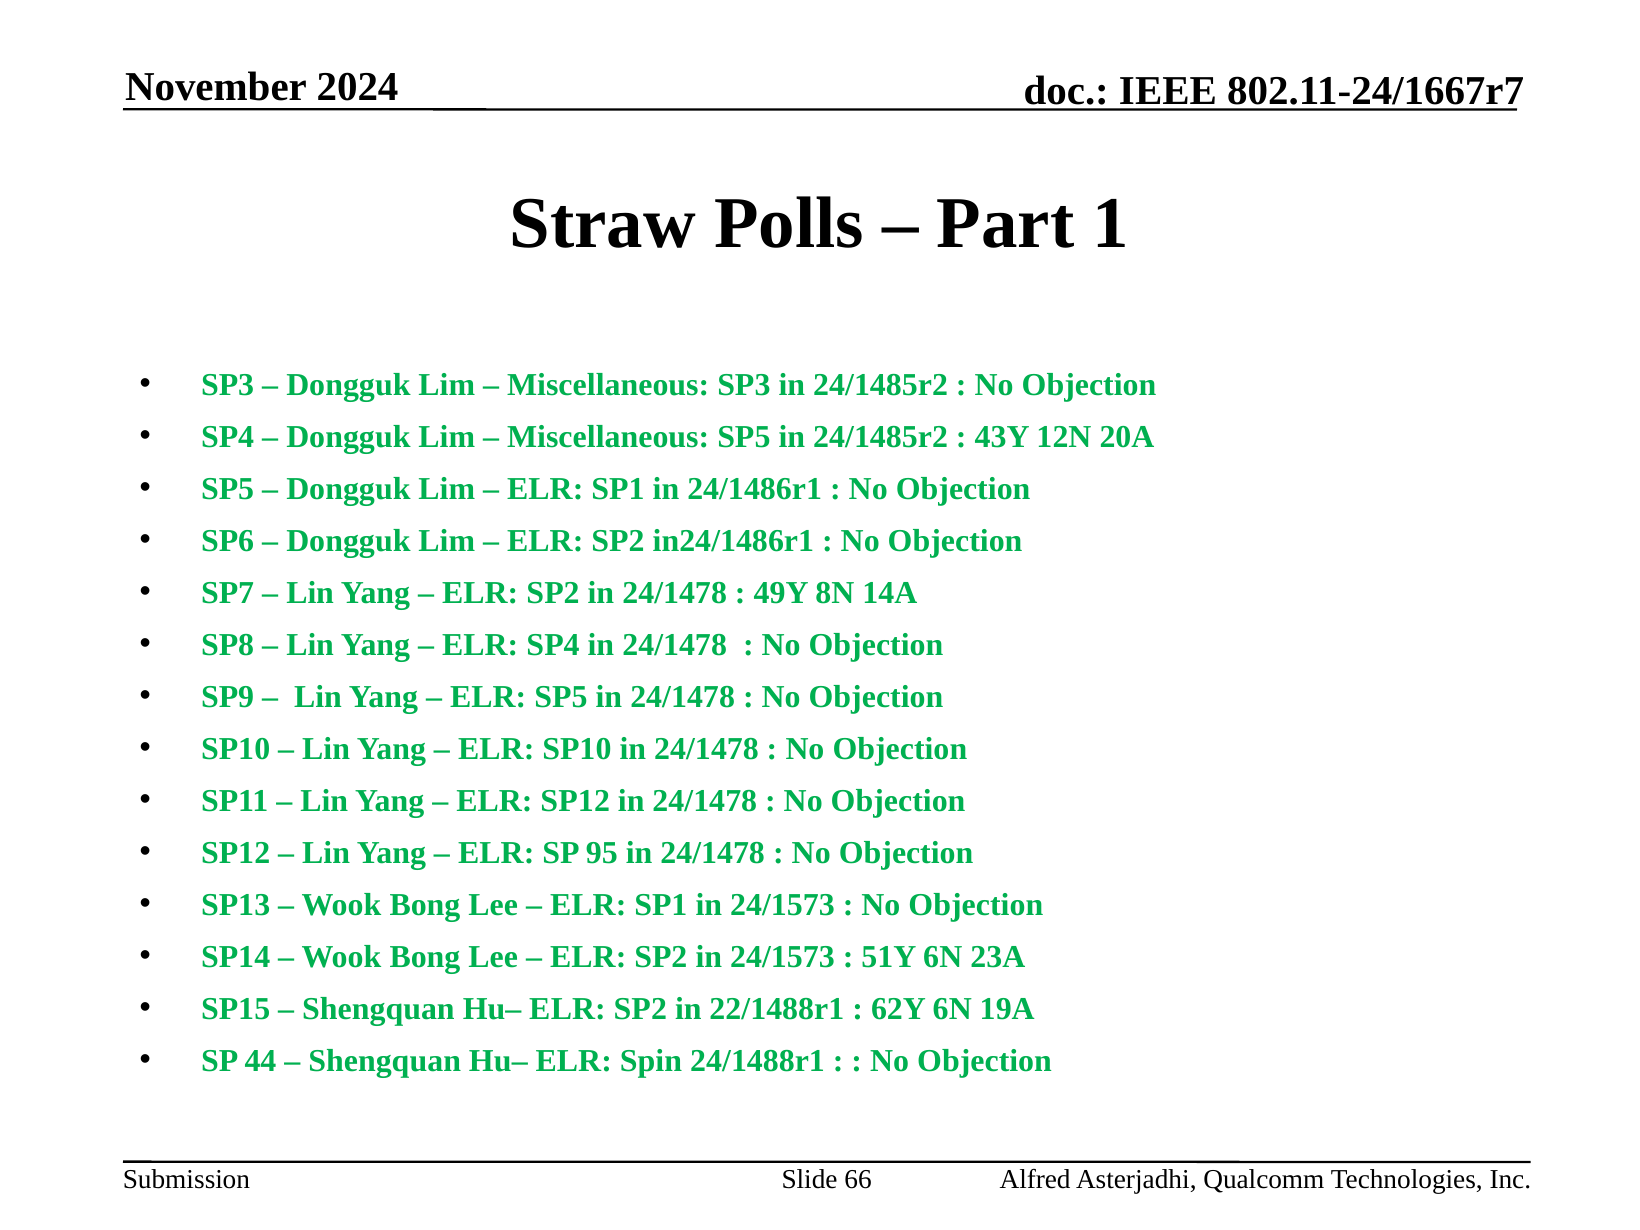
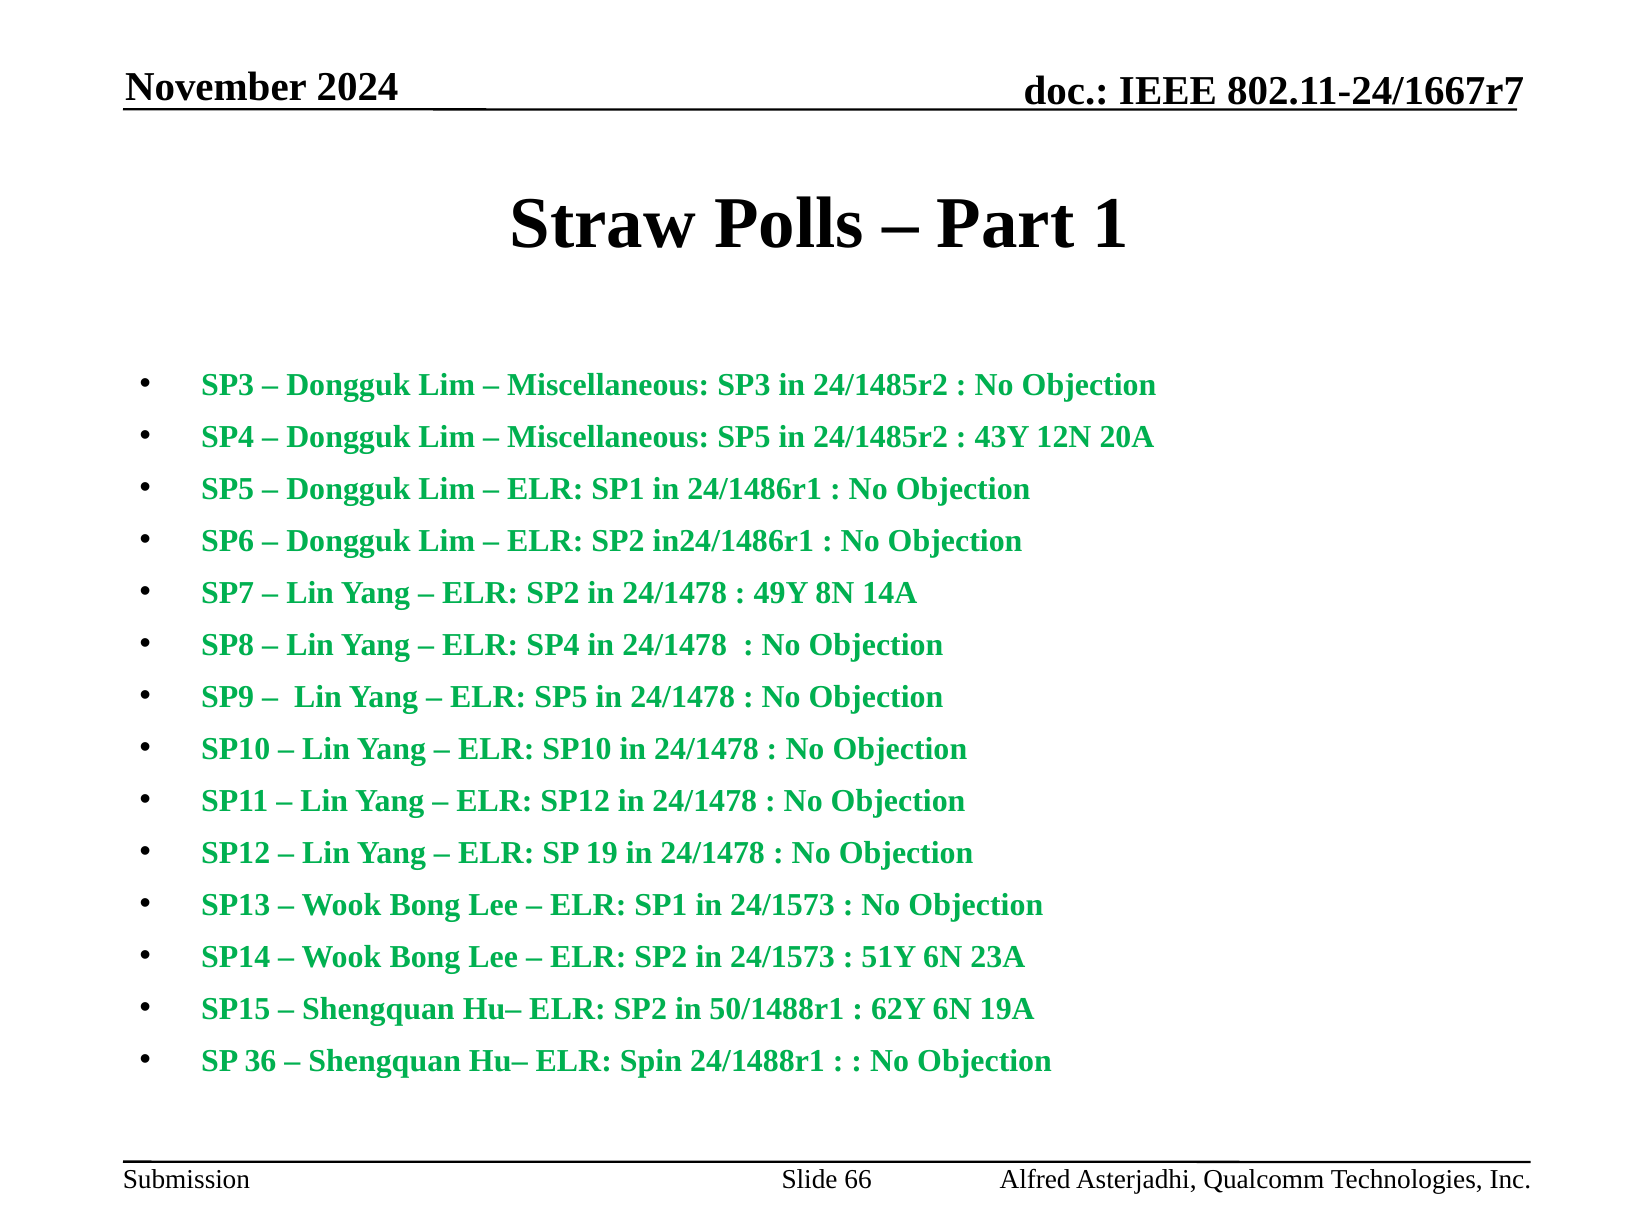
95: 95 -> 19 (602, 853)
22/1488r1: 22/1488r1 -> 50/1488r1 (777, 1009)
44: 44 -> 36 (260, 1061)
